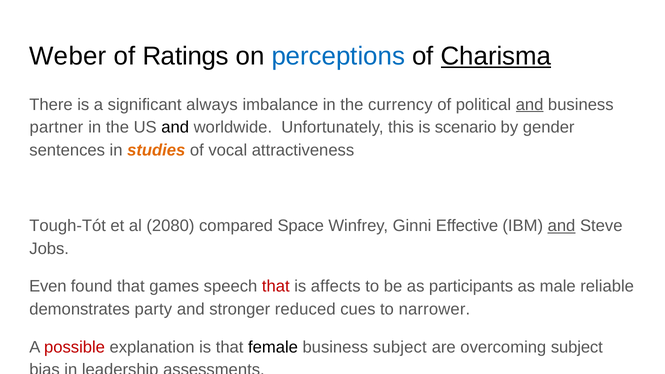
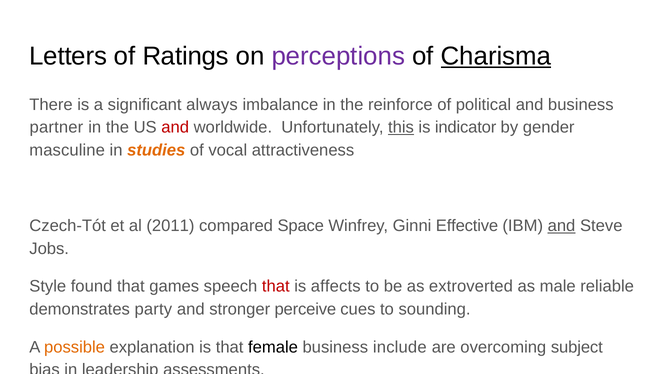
Weber: Weber -> Letters (68, 56)
perceptions colour: blue -> purple (338, 56)
currency: currency -> reinforce (400, 105)
and underline: present -> none (530, 105)
and colour: black -> red (175, 128)
this underline: none -> present (401, 128)
scenario: scenario -> indicator (466, 128)
sentences: sentences -> masculine (67, 150)
Tough-Tót: Tough-Tót -> Czech-Tót (68, 226)
2080: 2080 -> 2011 (170, 226)
Even: Even -> Style (48, 286)
participants: participants -> extroverted (471, 286)
reduced: reduced -> perceive (305, 309)
narrower: narrower -> sounding (435, 309)
possible colour: red -> orange (75, 347)
business subject: subject -> include (400, 347)
